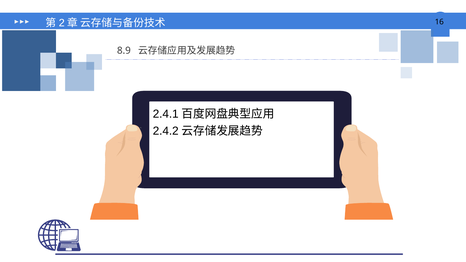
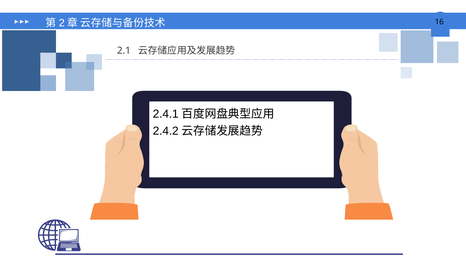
8.9: 8.9 -> 2.1 (124, 51)
